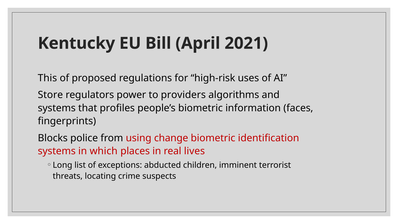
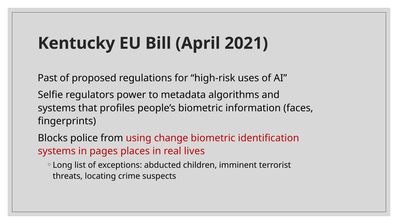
This: This -> Past (47, 78)
Store: Store -> Selfie (50, 95)
providers: providers -> metadata (183, 95)
which: which -> pages (104, 151)
